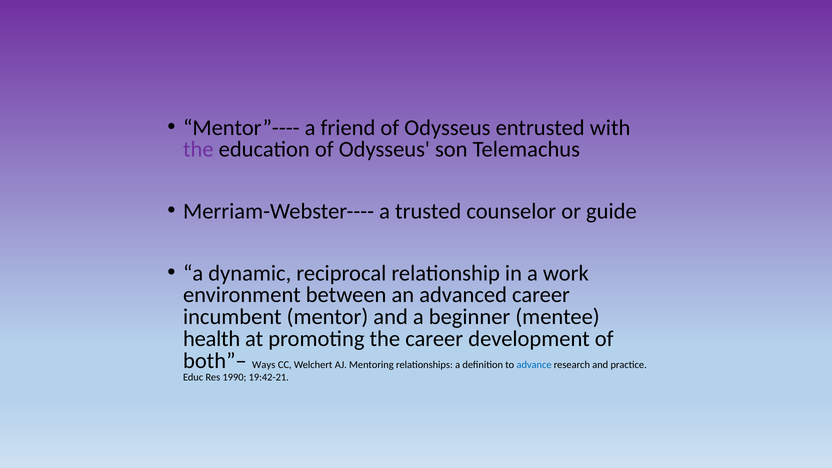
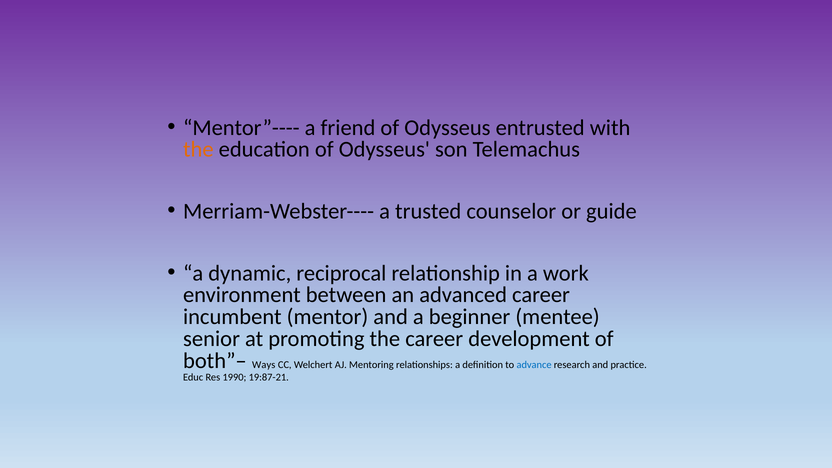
the colour: purple -> orange (198, 149)
health: health -> senior (212, 339)
19:42-21: 19:42-21 -> 19:87-21 (269, 377)
